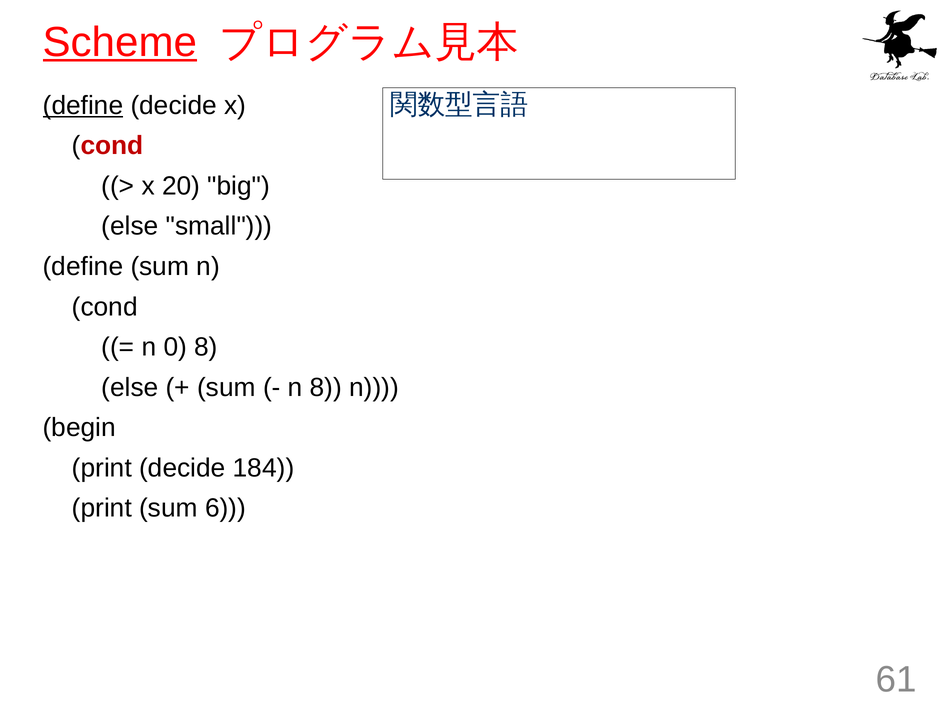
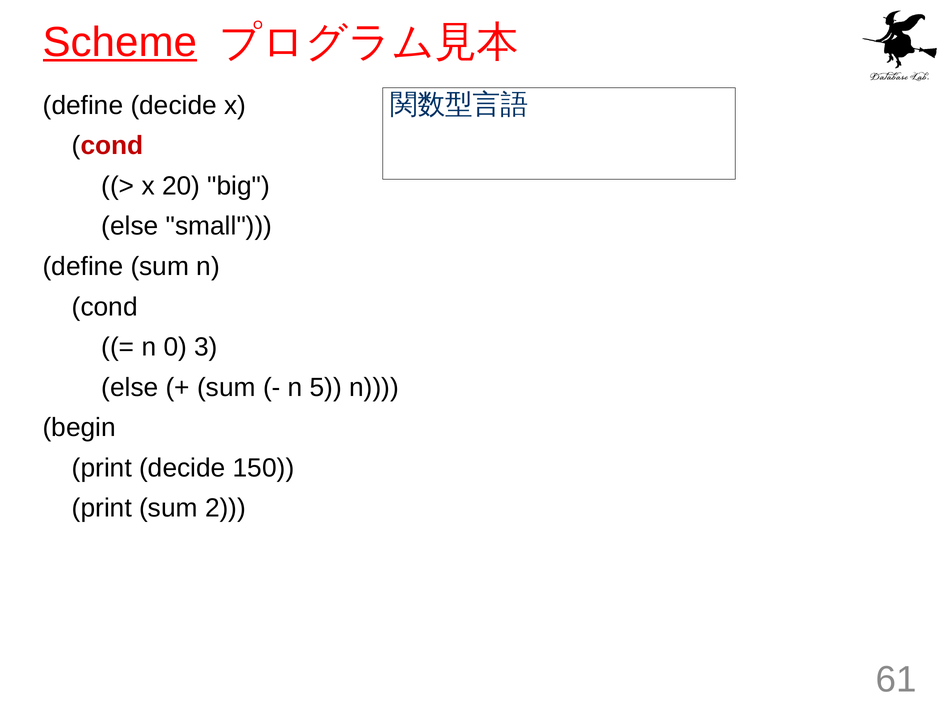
define underline: present -> none (83, 105)
0 8: 8 -> 3 (206, 347)
n 8: 8 -> 5 (326, 388)
184: 184 -> 150 (264, 468)
6: 6 -> 2 (226, 508)
